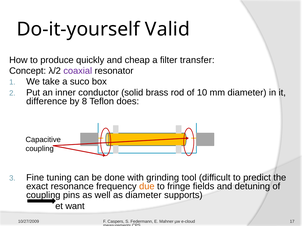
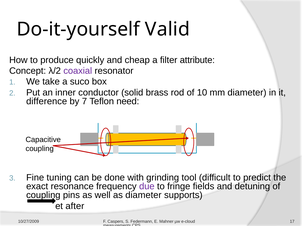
transfer: transfer -> attribute (197, 60)
8: 8 -> 7 (84, 102)
does: does -> need (128, 102)
due colour: orange -> purple (147, 187)
want: want -> after (75, 206)
